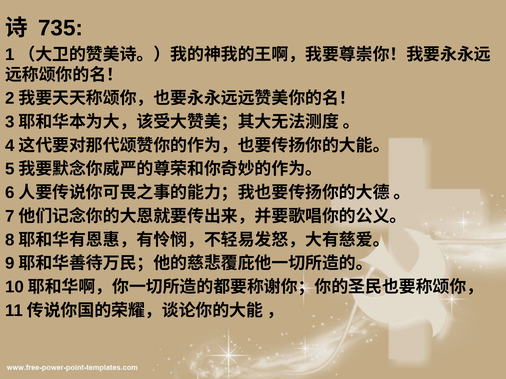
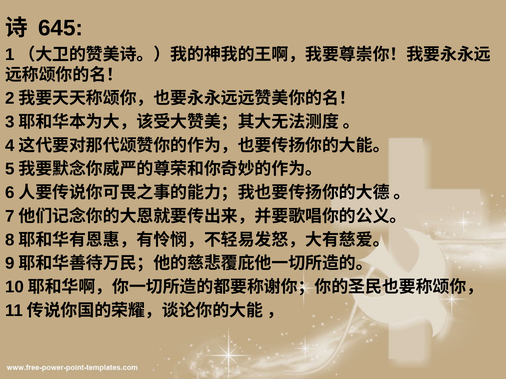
735: 735 -> 645 (61, 28)
